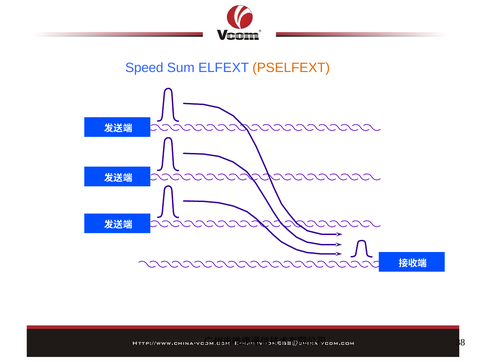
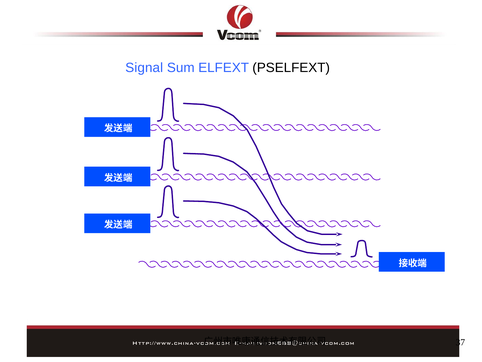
Speed: Speed -> Signal (144, 68)
PSELFEXT colour: orange -> black (291, 68)
38: 38 -> 37 (460, 342)
